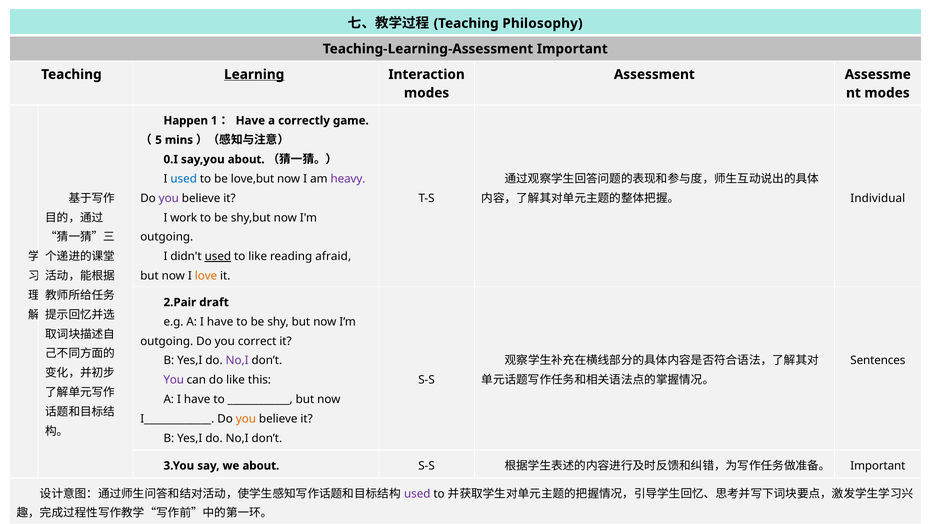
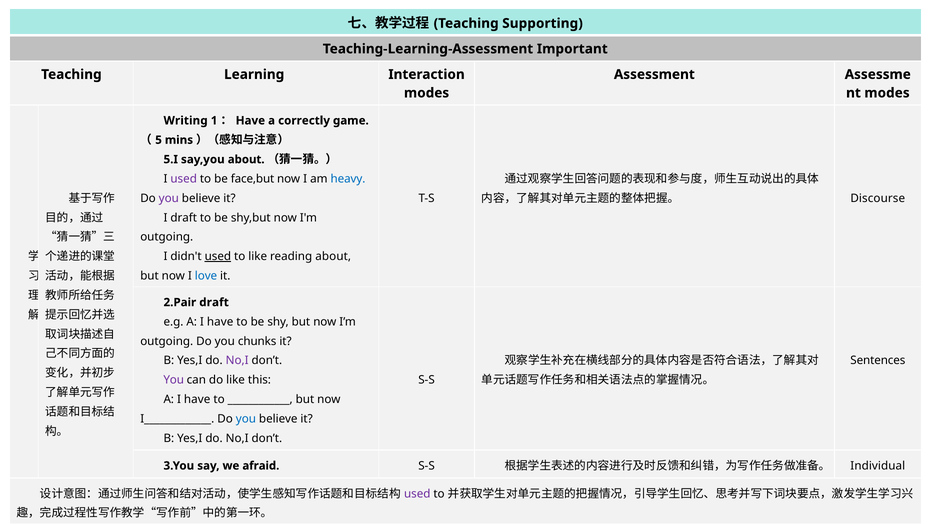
Philosophy: Philosophy -> Supporting (543, 23)
Learning underline: present -> none (254, 74)
Happen: Happen -> Writing (186, 120)
0.I: 0.I -> 5.I (171, 159)
used colour: blue -> purple (184, 179)
love,but: love,but -> face,but (253, 179)
heavy colour: purple -> blue (348, 179)
Individual: Individual -> Discourse (878, 198)
I work: work -> draft (184, 218)
reading afraid: afraid -> about (333, 256)
love colour: orange -> blue (206, 276)
correct: correct -> chunks (257, 341)
you colour: orange -> blue (246, 419)
we about: about -> afraid (261, 465)
Important: Important -> Individual (878, 465)
